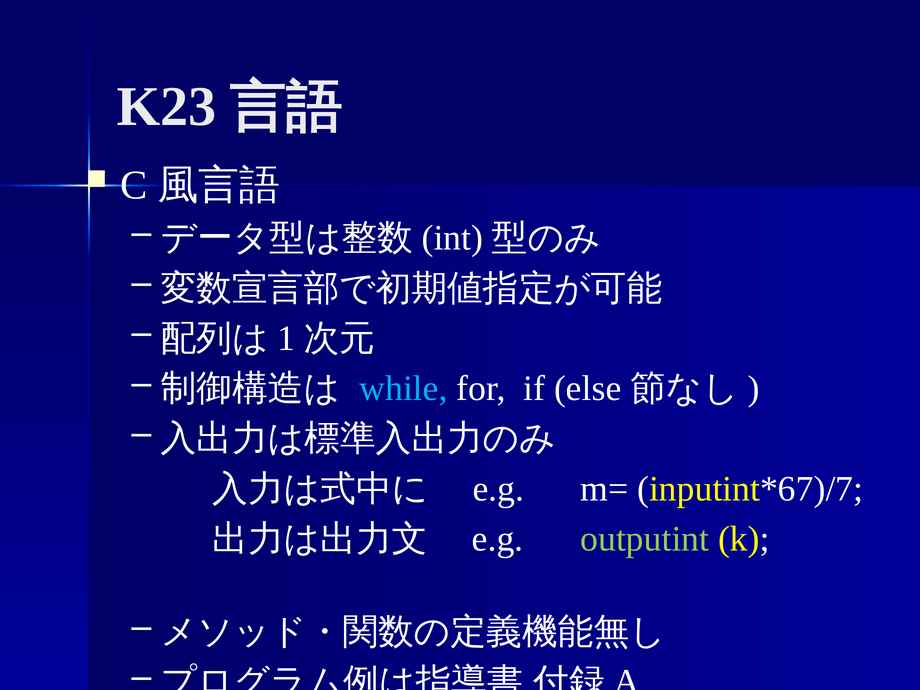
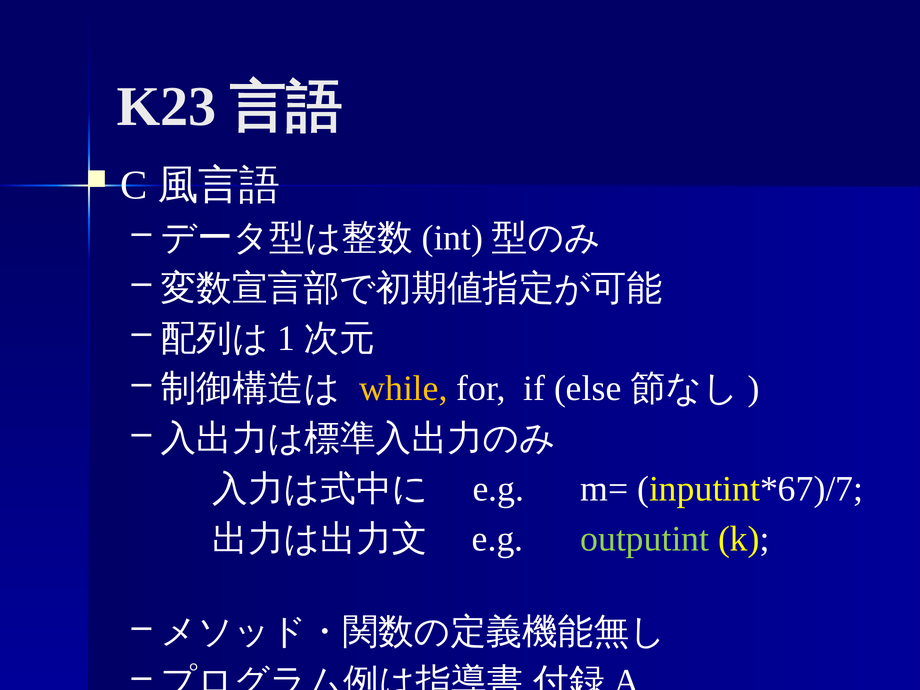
while colour: light blue -> yellow (403, 389)
